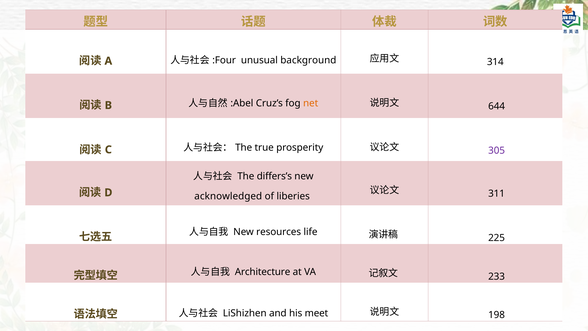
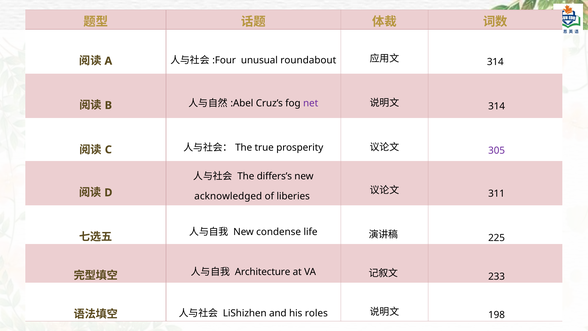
background: background -> roundabout (308, 60)
net colour: orange -> purple (311, 103)
644: 644 -> 314 (497, 106)
resources: resources -> condense (279, 232)
meet: meet -> roles (316, 313)
